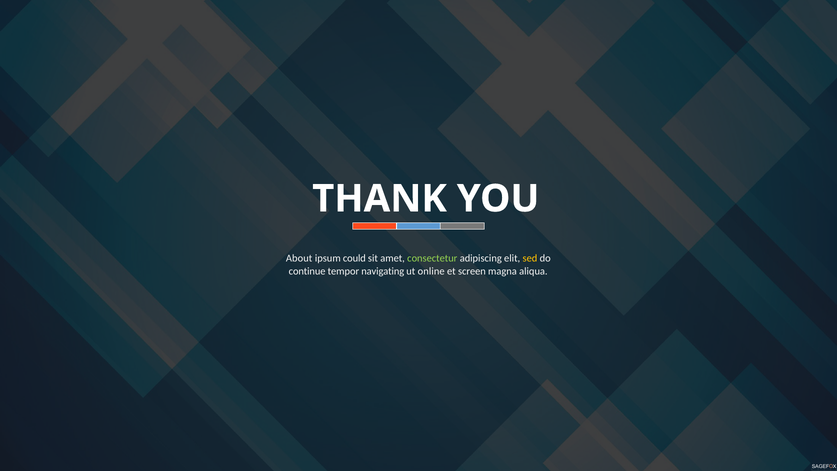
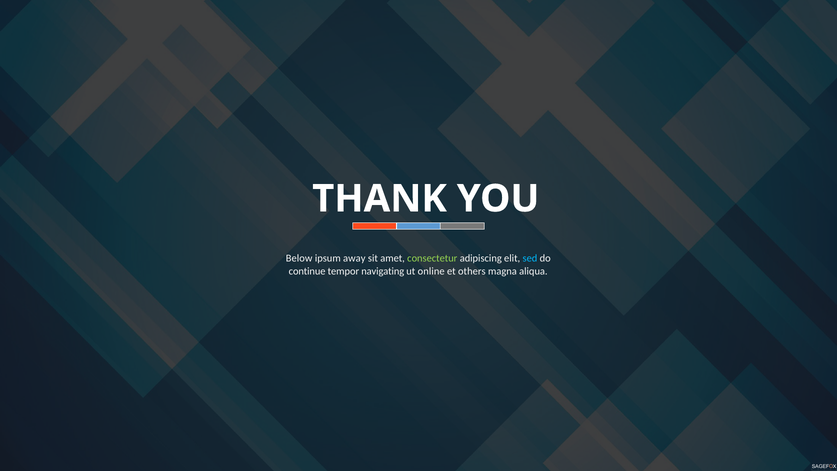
About: About -> Below (299, 258)
could: could -> away (354, 258)
sed colour: yellow -> light blue (530, 258)
screen: screen -> others (472, 271)
